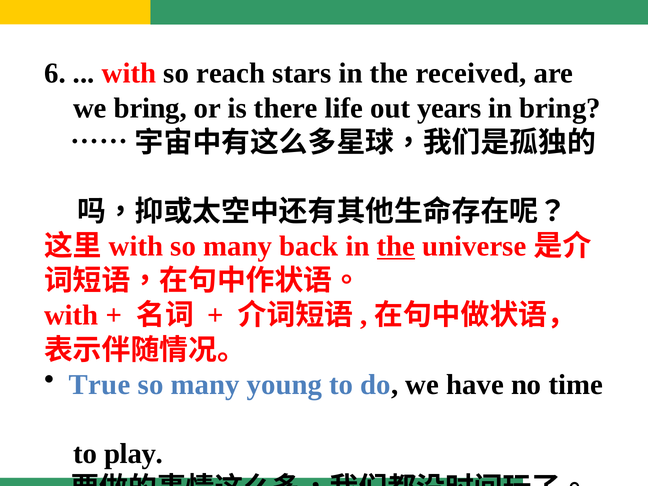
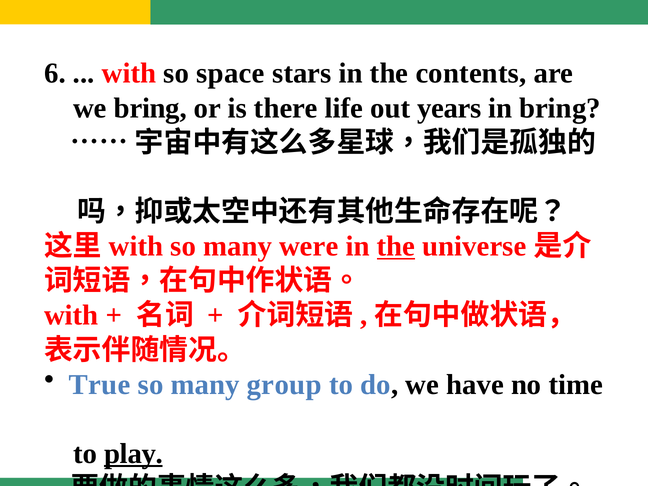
reach: reach -> space (231, 73)
received: received -> contents (471, 73)
back: back -> were (309, 246)
young: young -> group (284, 385)
play underline: none -> present (134, 454)
